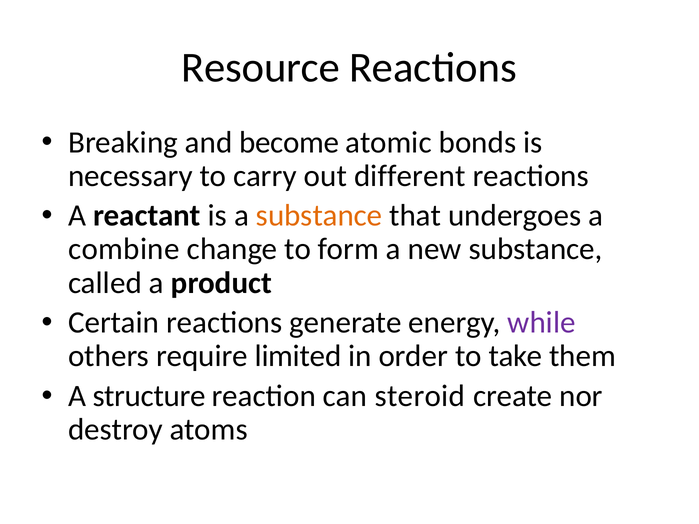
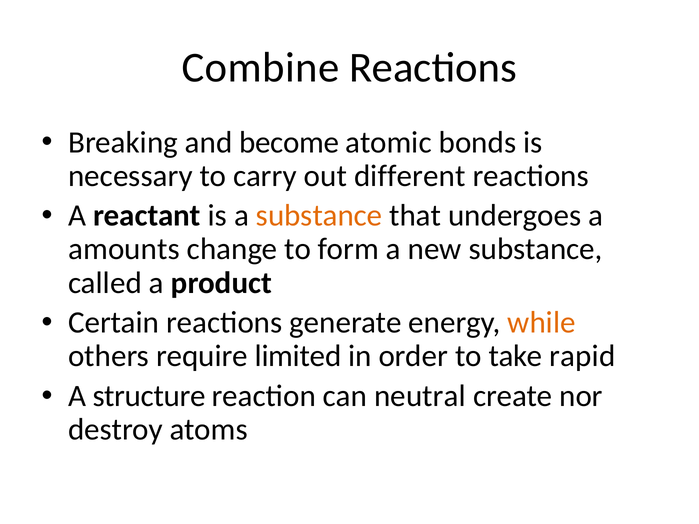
Resource: Resource -> Combine (260, 68)
combine: combine -> amounts (124, 249)
while colour: purple -> orange (541, 323)
them: them -> rapid (582, 356)
steroid: steroid -> neutral (420, 396)
